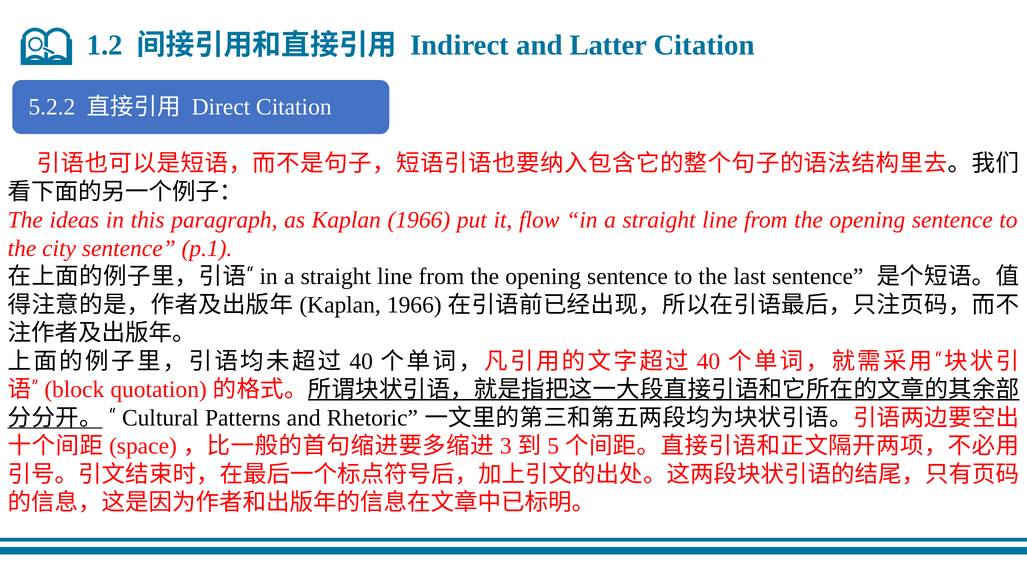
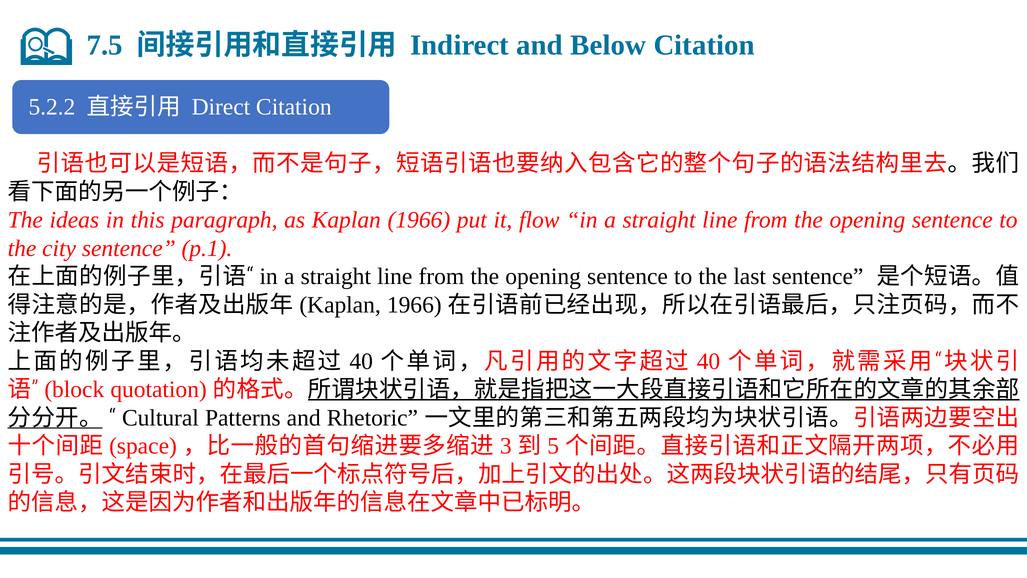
1.2: 1.2 -> 7.5 (105, 45)
Latter: Latter -> Below (608, 45)
